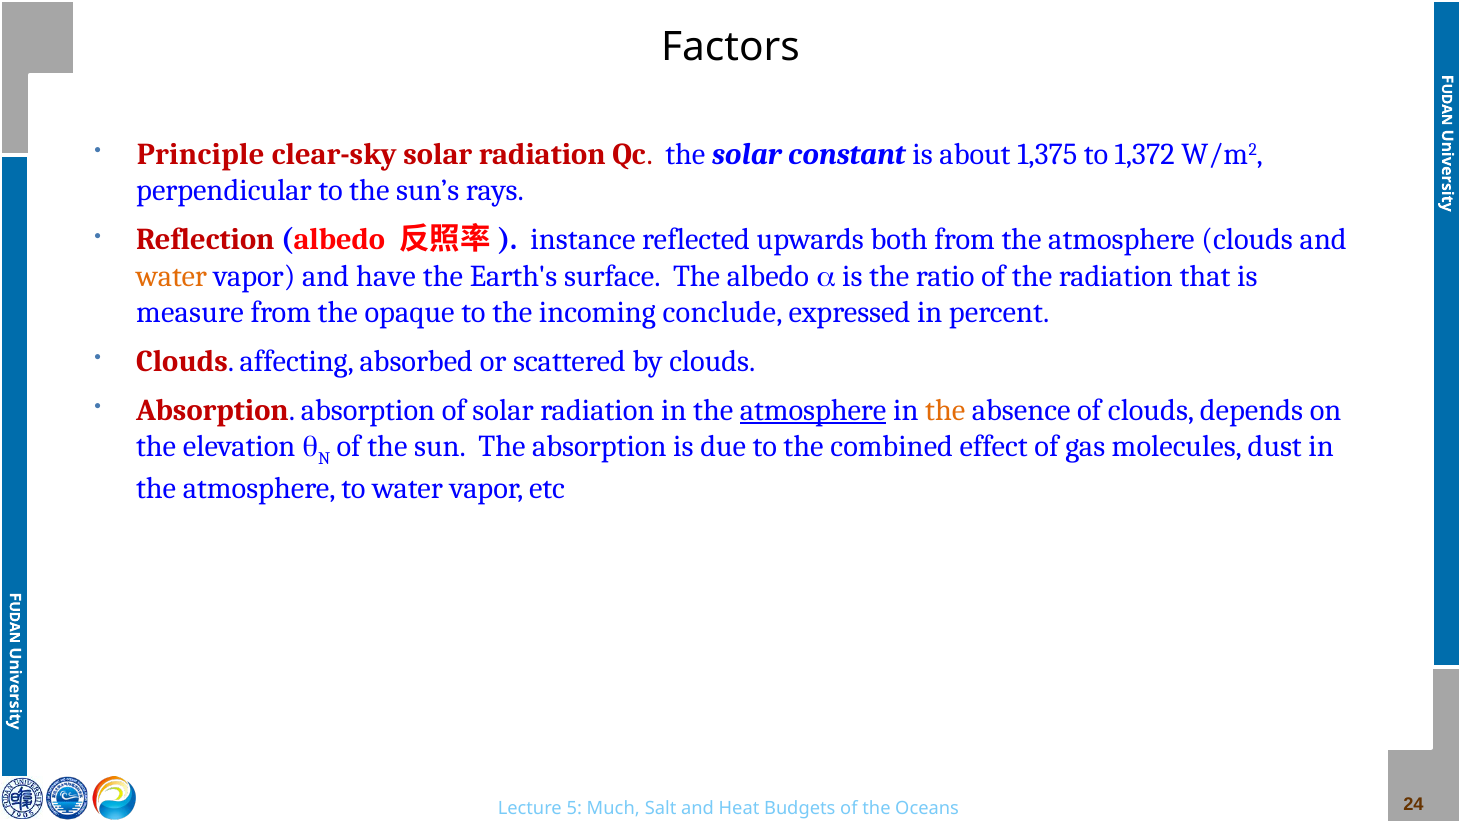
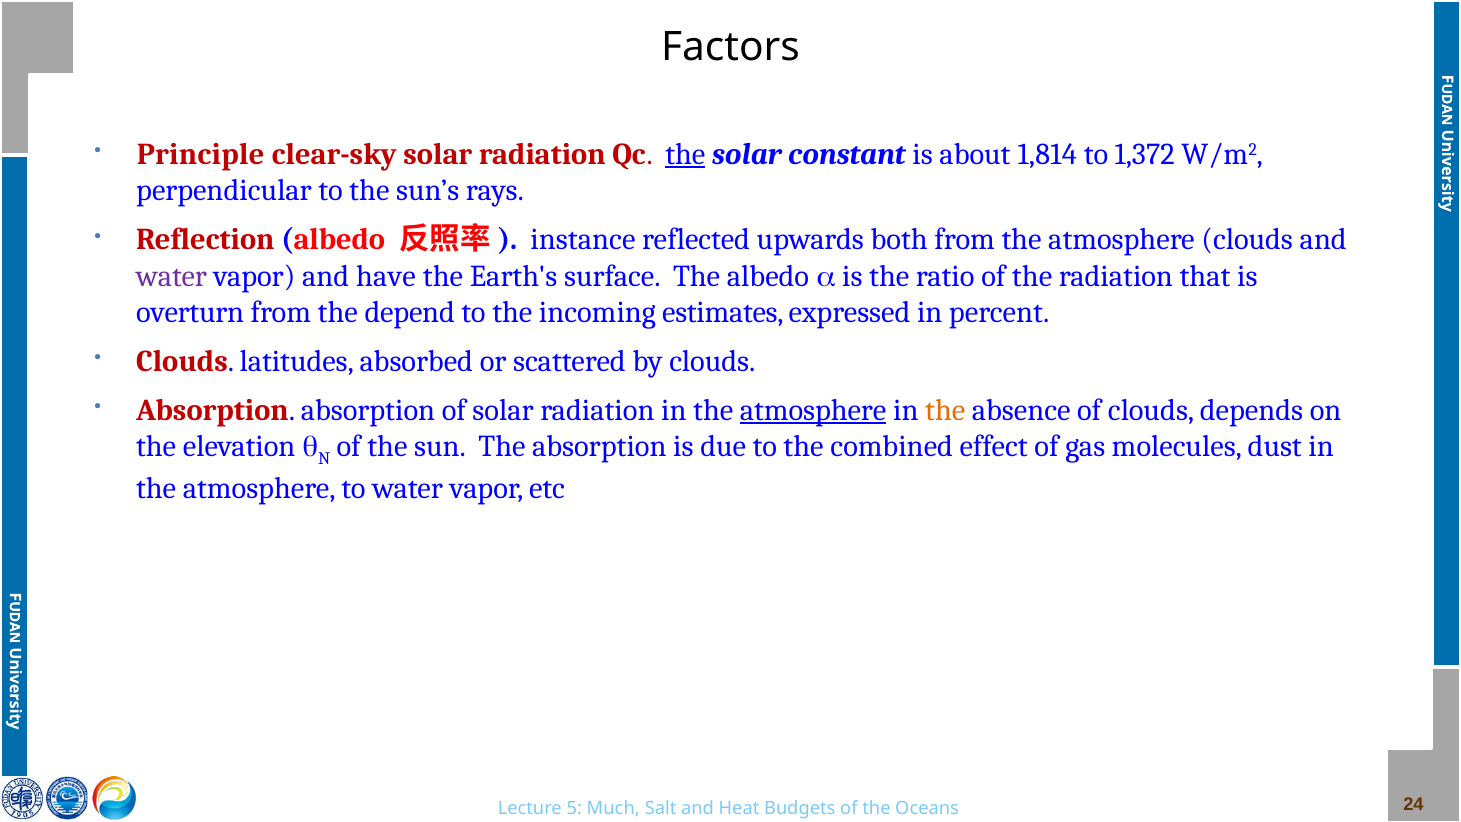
the underline: none -> present (685, 154)
1,375: 1,375 -> 1,814 (1047, 154)
water colour: orange -> purple (172, 276)
measure: measure -> overturn (190, 313)
opaque: opaque -> depend (410, 313)
conclude: conclude -> estimates (723, 313)
affecting: affecting -> latitudes (297, 361)
